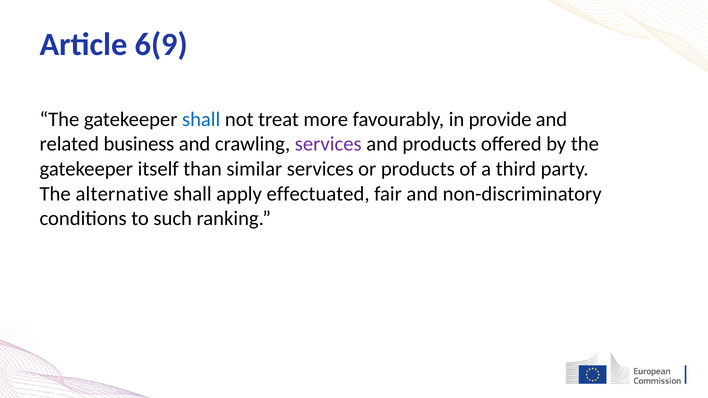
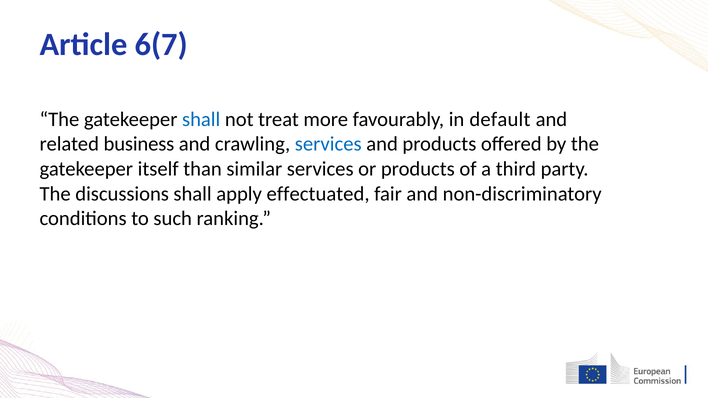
6(9: 6(9 -> 6(7 (161, 44)
provide: provide -> default (500, 119)
services colour: purple -> blue (328, 144)
alternative: alternative -> discussions (122, 194)
